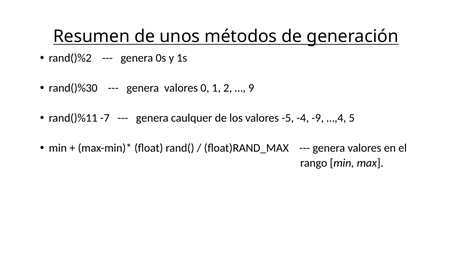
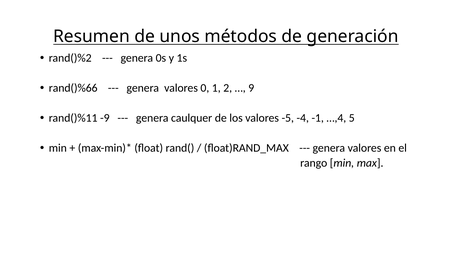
rand()%30: rand()%30 -> rand()%66 (73, 88)
-7: -7 -> -9 (105, 118)
-9: -9 -> -1 (318, 118)
